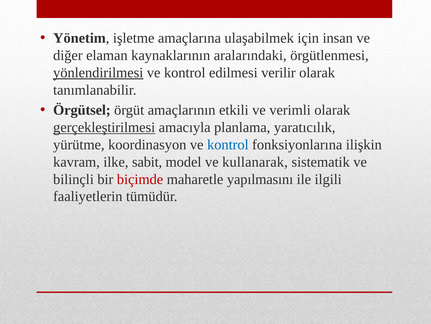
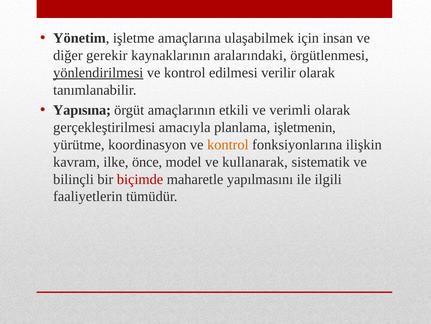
elaman: elaman -> gerekir (107, 55)
Örgütsel: Örgütsel -> Yapısına (82, 110)
gerçekleştirilmesi underline: present -> none (104, 127)
yaratıcılık: yaratıcılık -> işletmenin (305, 127)
kontrol colour: blue -> orange (228, 144)
sabit: sabit -> önce (147, 162)
